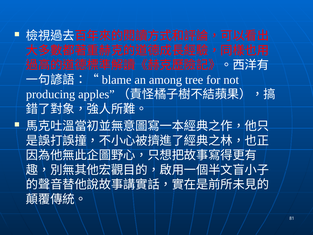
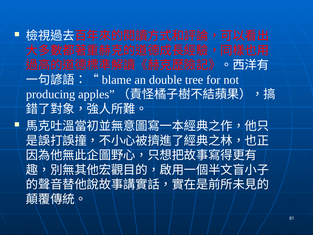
among: among -> double (165, 80)
